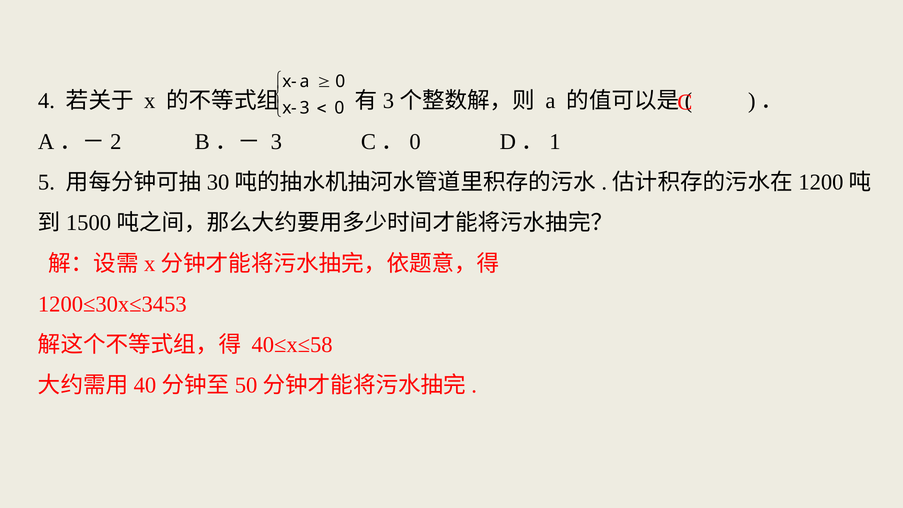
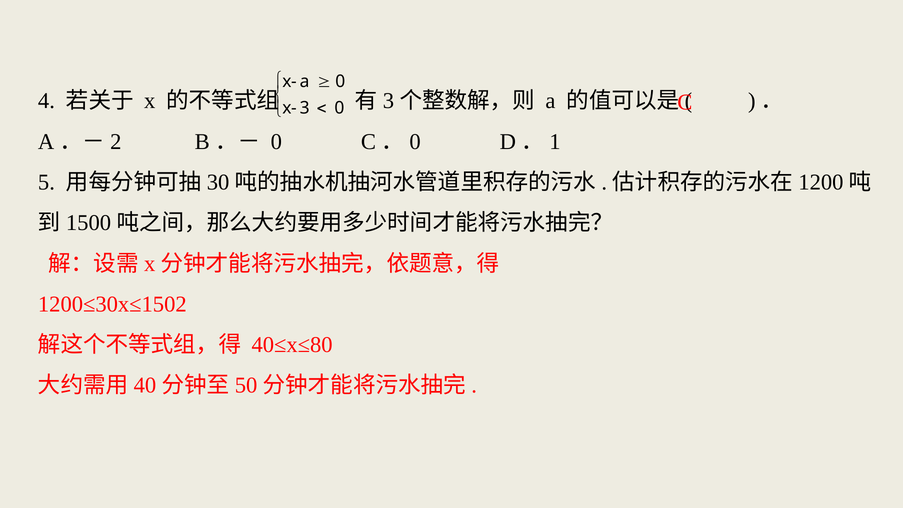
B．－ 3: 3 -> 0 (276, 142)
1200≤30x≤3453: 1200≤30x≤3453 -> 1200≤30x≤1502 (112, 304)
40≤x≤58: 40≤x≤58 -> 40≤x≤80 (292, 345)
